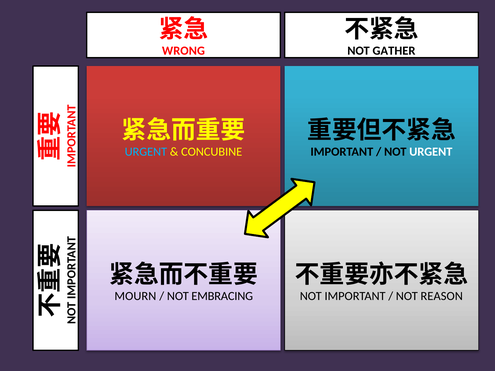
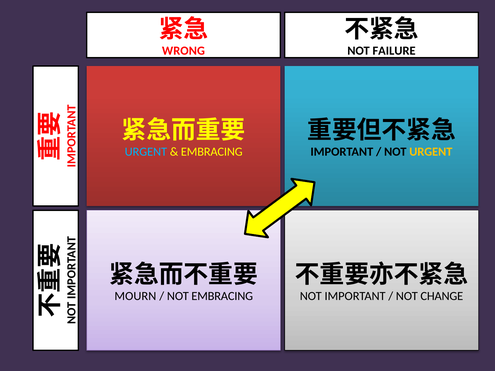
GATHER: GATHER -> FAILURE (394, 51)
CONCUBINE: CONCUBINE -> EMBRACING (212, 152)
URGENT colour: white -> yellow (431, 152)
REASON: REASON -> CHANGE (442, 296)
